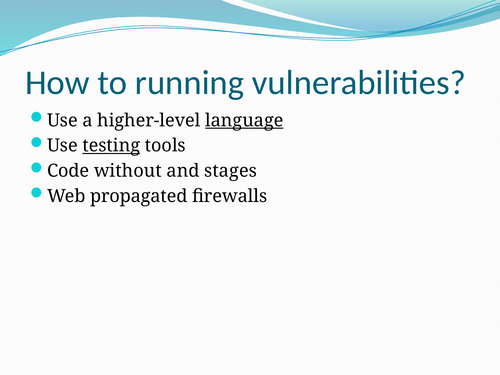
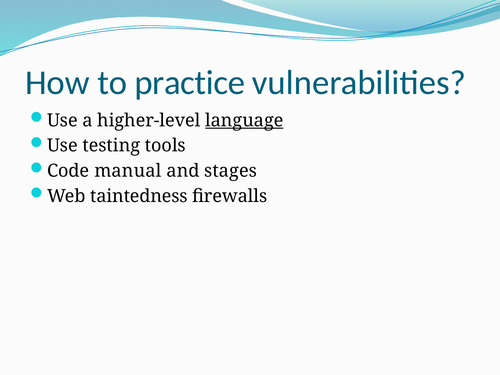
running: running -> practice (190, 83)
testing underline: present -> none (111, 146)
without: without -> manual (128, 171)
propagated: propagated -> taintedness (139, 196)
